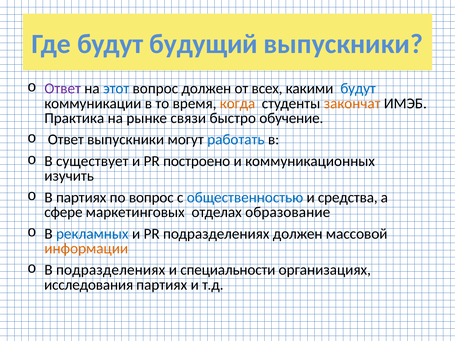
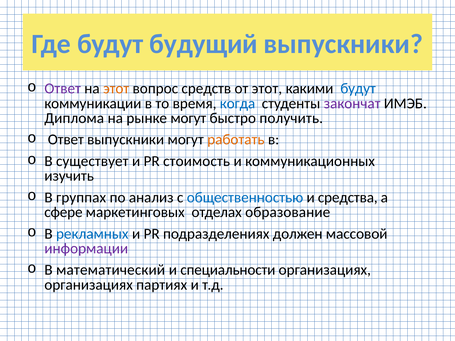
этот colour: blue -> orange (116, 89)
вопрос должен: должен -> средств (206, 89)
от всех: всех -> этот (267, 89)
когда colour: orange -> blue (238, 103)
закончат colour: orange -> purple (352, 103)
Практика: Практика -> Диплома (74, 118)
рынке связи: связи -> могут (188, 118)
обучение: обучение -> получить (291, 118)
работать colour: blue -> orange (236, 140)
построено: построено -> стоимость (197, 161)
В партиях: партиях -> группах (81, 198)
по вопрос: вопрос -> анализ (151, 198)
информации colour: orange -> purple (86, 249)
В подразделениях: подразделениях -> математический (111, 270)
исследования: исследования -> организациях (89, 285)
